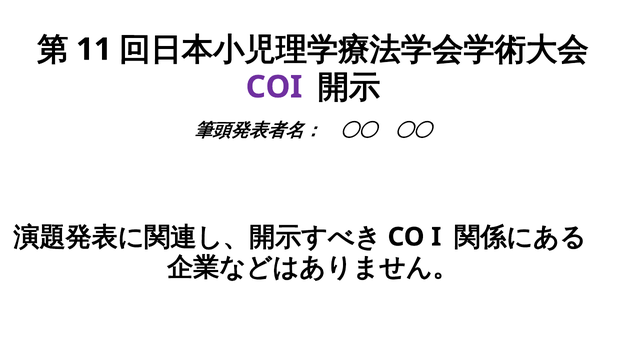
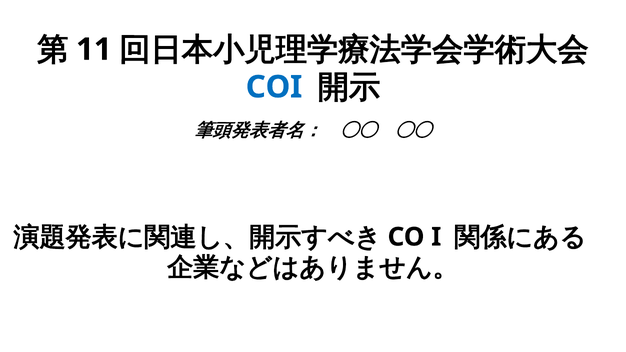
COI colour: purple -> blue (274, 87)
